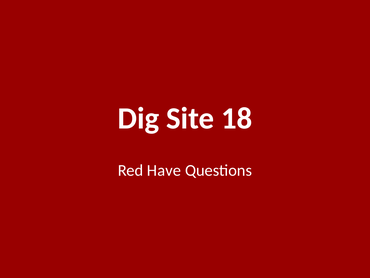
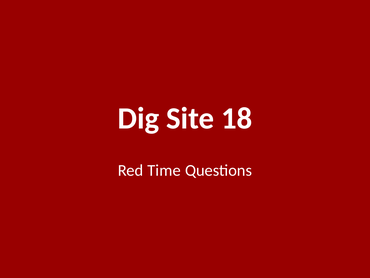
Have: Have -> Time (164, 170)
